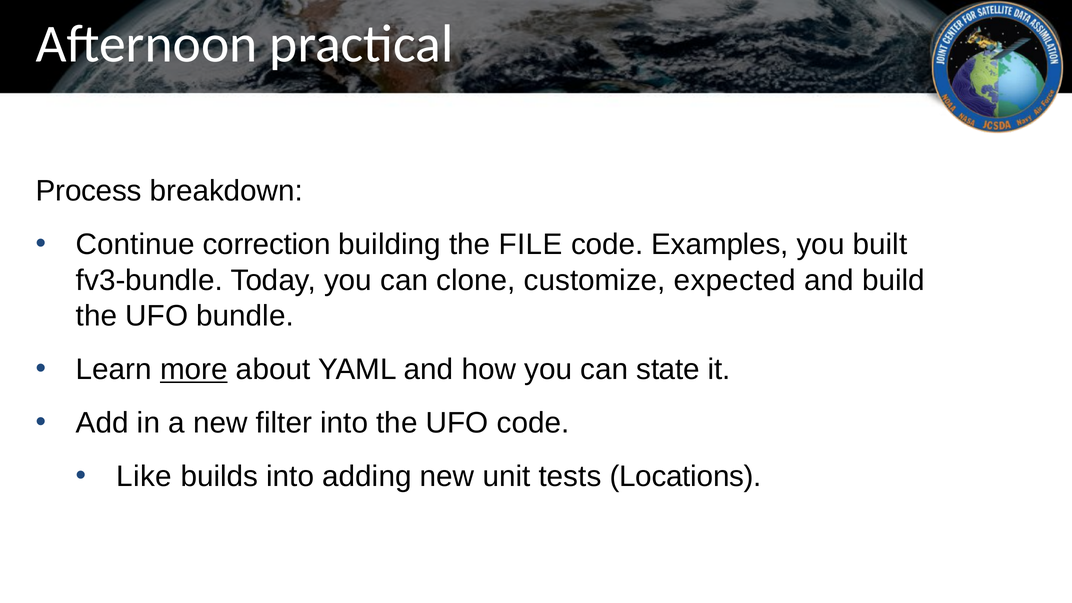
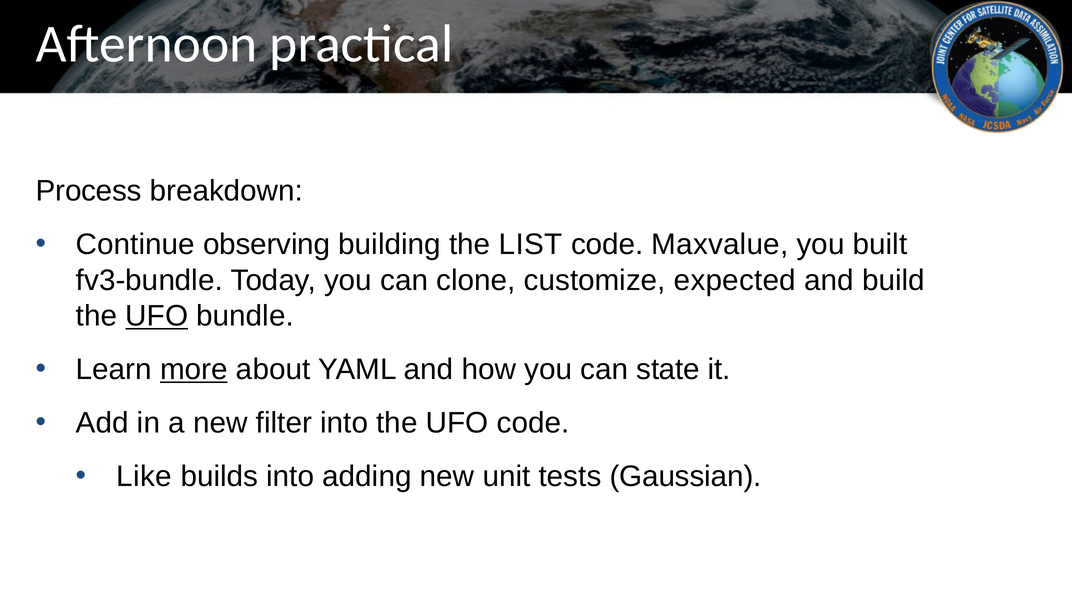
correction: correction -> observing (267, 245)
FILE: FILE -> LIST (531, 245)
Examples: Examples -> Maxvalue (720, 245)
UFO underline: none -> present (157, 316)
Locations: Locations -> Gaussian (686, 477)
